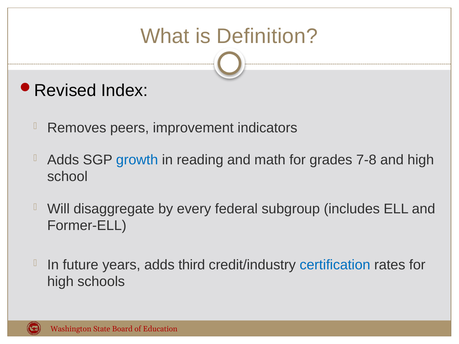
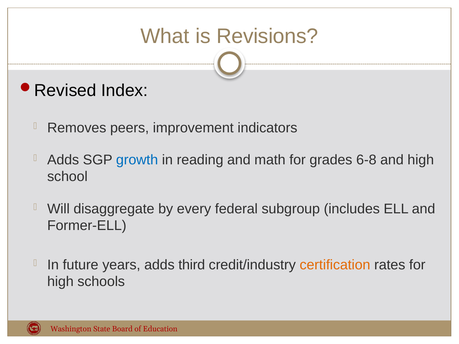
Definition: Definition -> Revisions (267, 36)
7-8: 7-8 -> 6-8 (366, 160)
certification colour: blue -> orange (335, 265)
